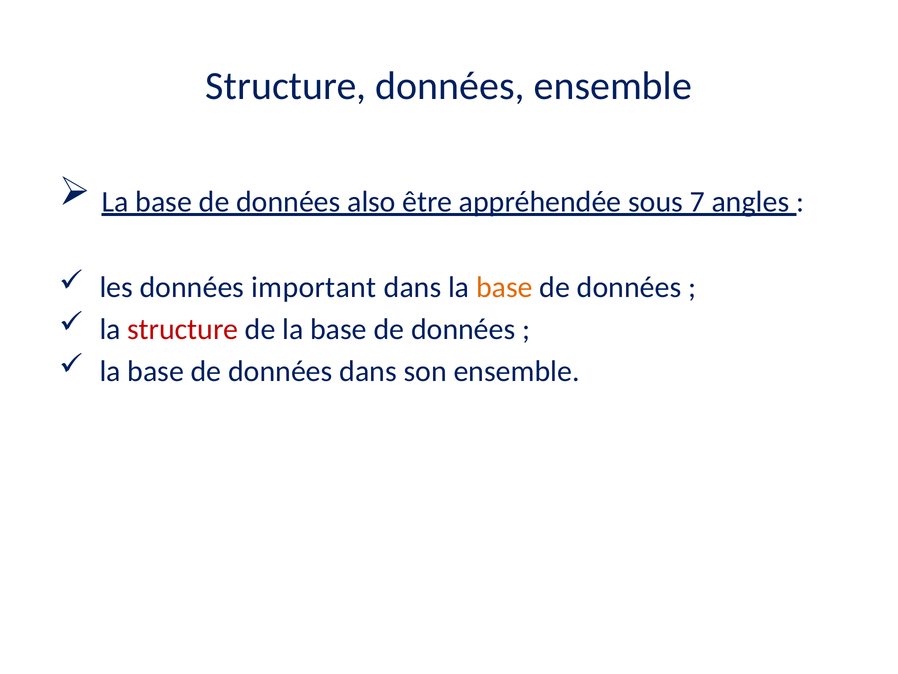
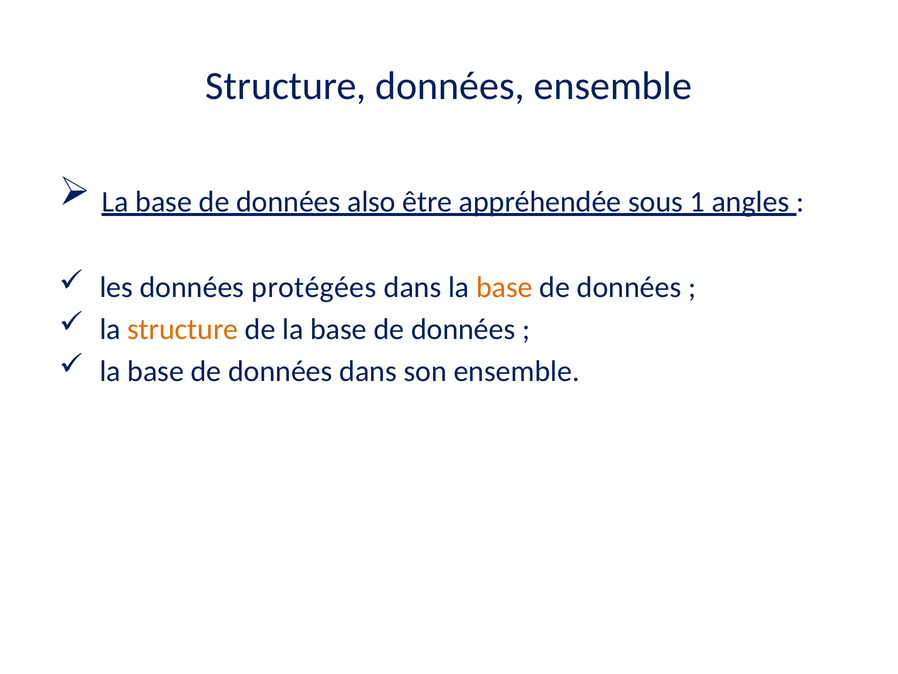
7: 7 -> 1 (697, 202)
important: important -> protégées (314, 287)
structure colour: red -> orange (183, 329)
